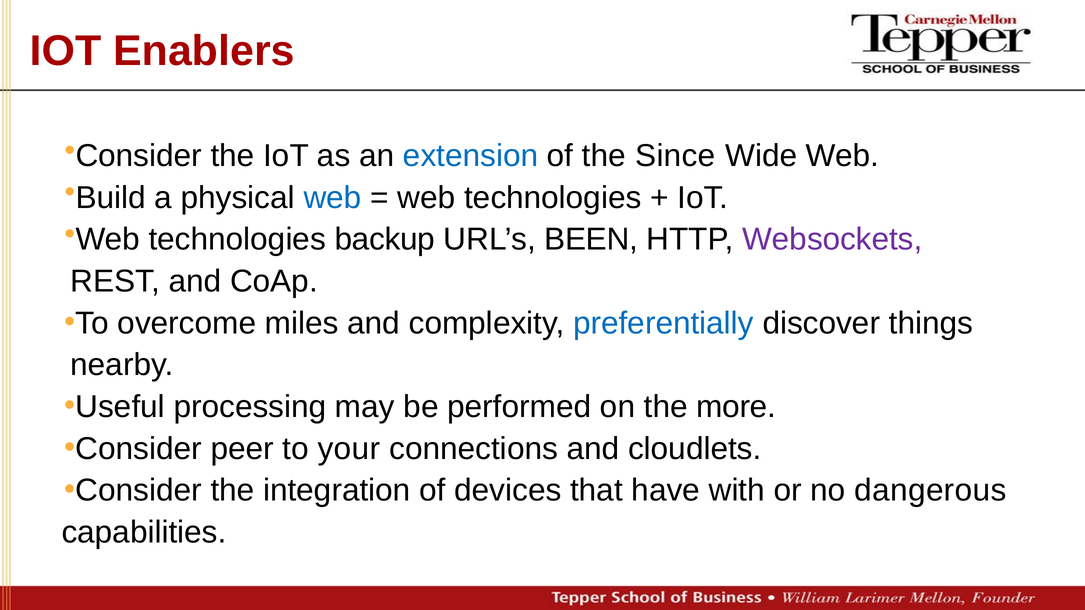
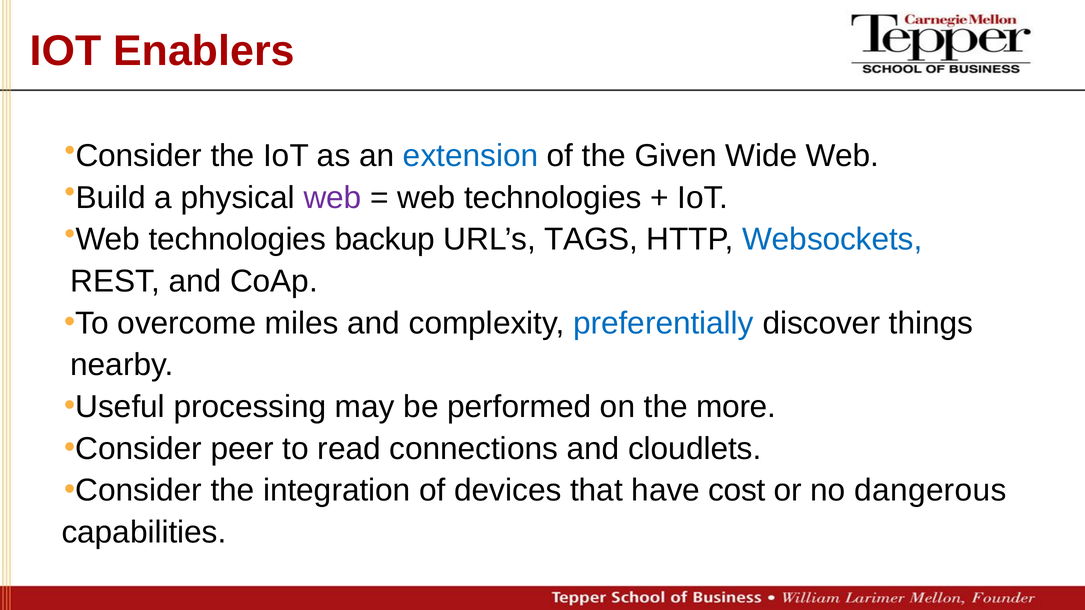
Since: Since -> Given (676, 156)
web colour: blue -> purple (333, 198)
BEEN: BEEN -> TAGS (591, 240)
Websockets colour: purple -> blue (832, 240)
your: your -> read (349, 449)
with: with -> cost (737, 491)
